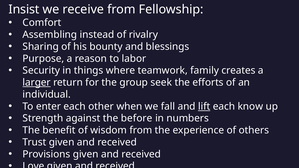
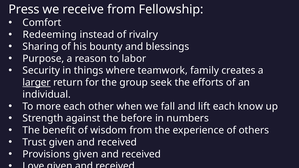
Insist: Insist -> Press (24, 9)
Assembling: Assembling -> Redeeming (50, 35)
enter: enter -> more (49, 106)
lift underline: present -> none (204, 106)
